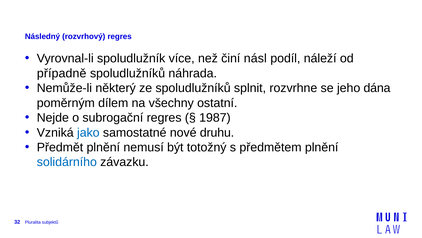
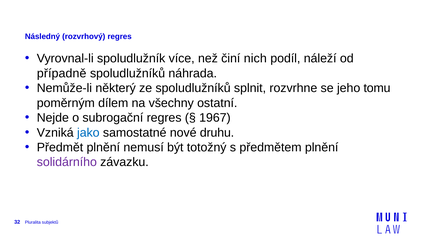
násl: násl -> nich (255, 58)
dána: dána -> tomu (377, 88)
1987: 1987 -> 1967 (215, 117)
solidárního colour: blue -> purple (67, 162)
